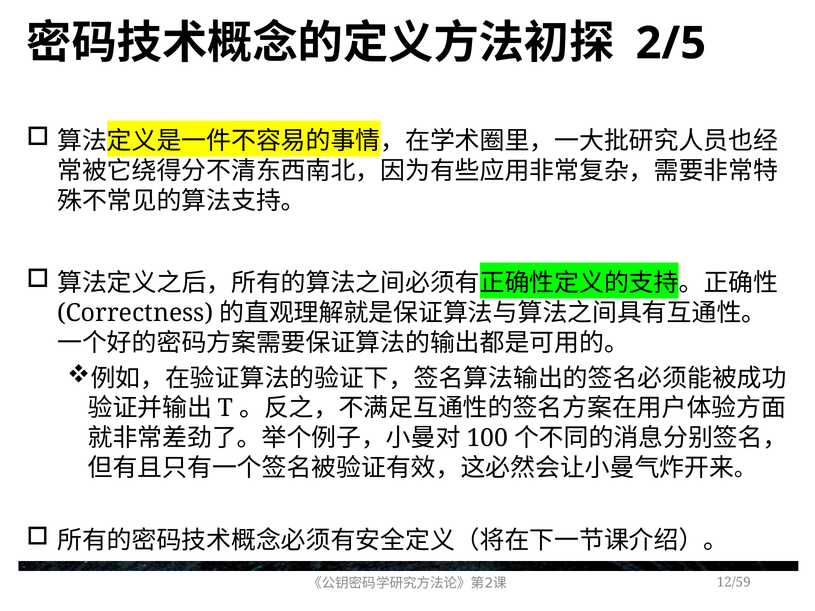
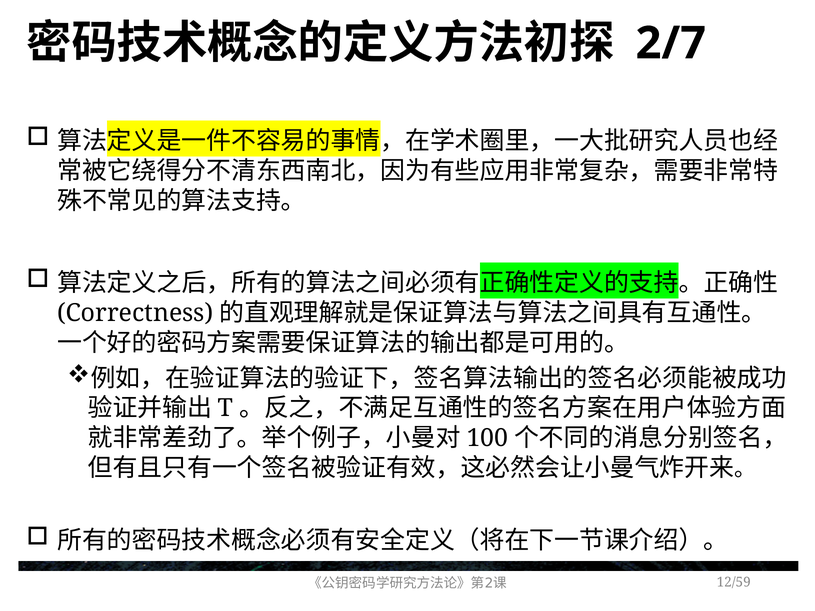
2/5: 2/5 -> 2/7 (671, 43)
